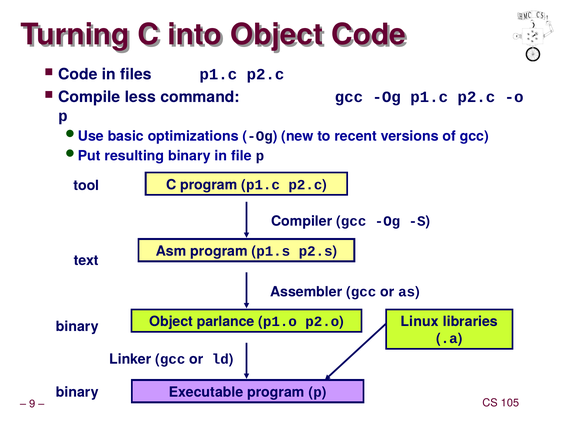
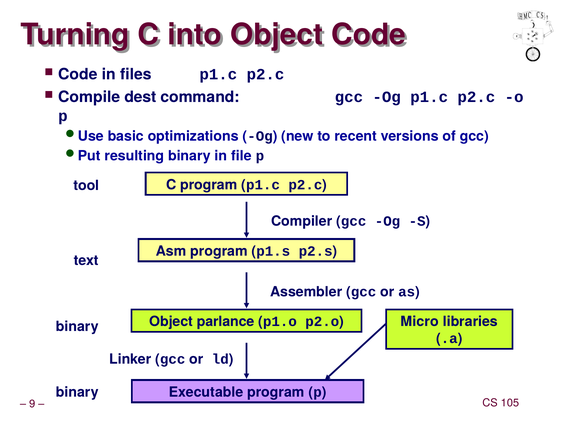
less: less -> dest (140, 97)
Linux: Linux -> Micro (420, 322)
